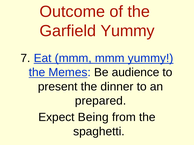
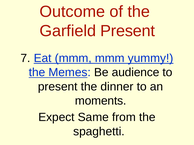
Garfield Yummy: Yummy -> Present (128, 31)
prepared: prepared -> moments (101, 101)
Being: Being -> Same (93, 118)
